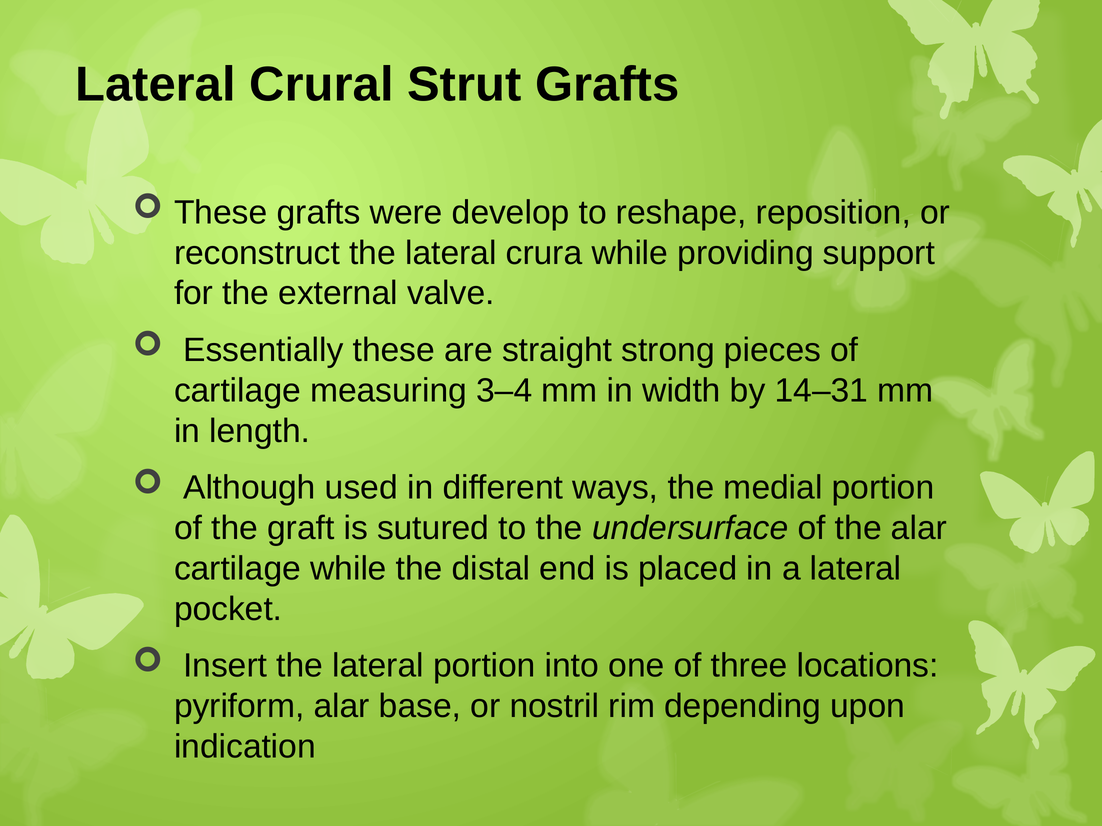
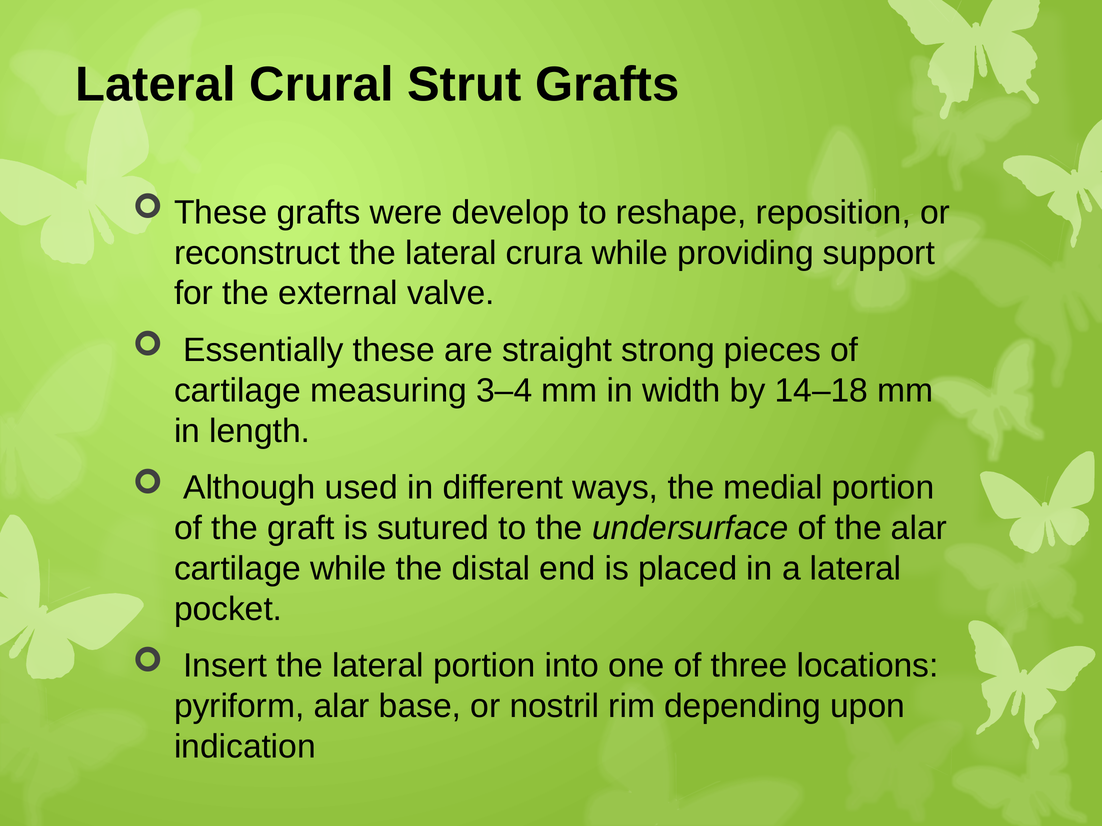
14–31: 14–31 -> 14–18 (821, 391)
